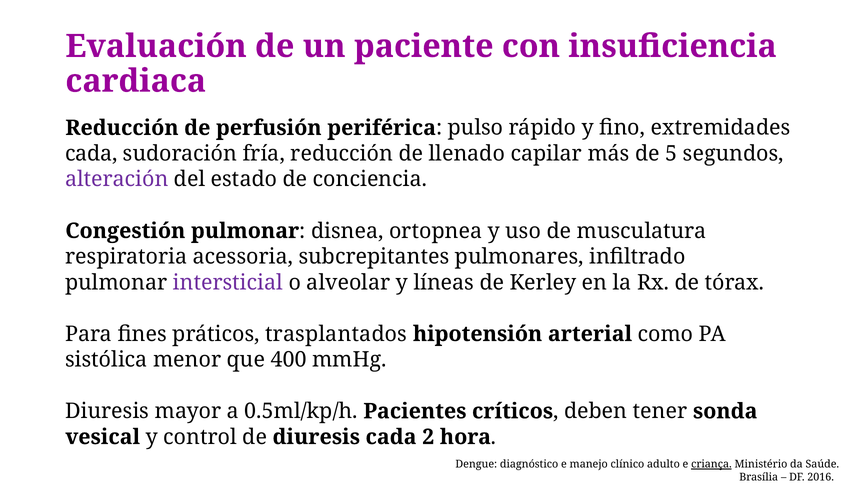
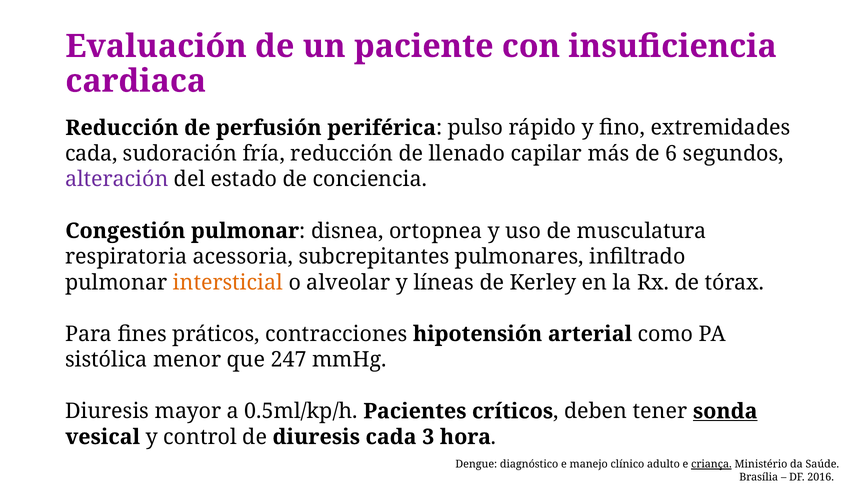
5: 5 -> 6 (671, 154)
intersticial colour: purple -> orange (228, 282)
trasplantados: trasplantados -> contracciones (336, 334)
400: 400 -> 247 (289, 359)
sonda underline: none -> present (725, 411)
2: 2 -> 3 (428, 437)
